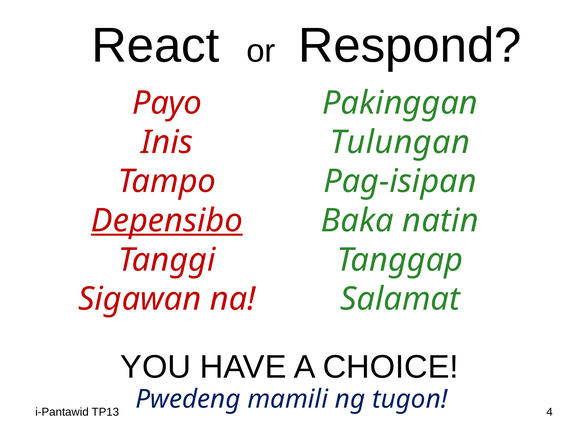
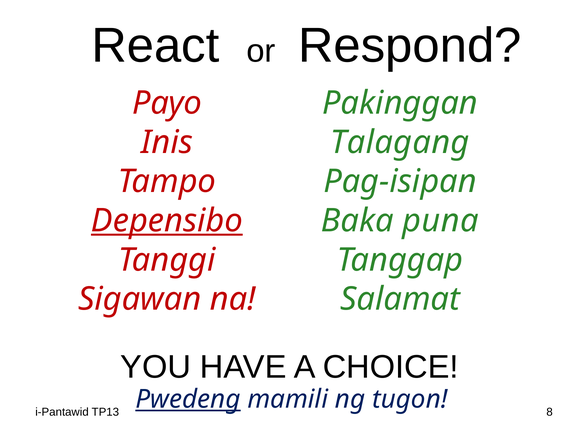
Tulungan: Tulungan -> Talagang (400, 142)
natin: natin -> puna (440, 221)
Pwedeng underline: none -> present (188, 399)
4: 4 -> 8 (550, 412)
